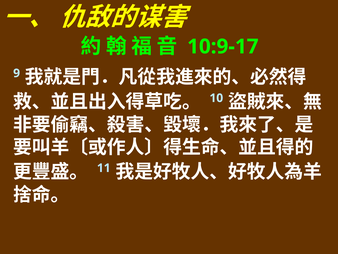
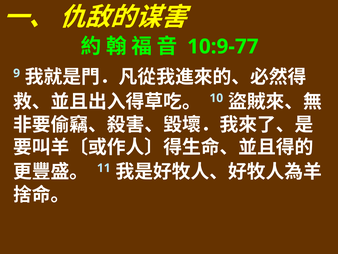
10:9-17: 10:9-17 -> 10:9-77 (223, 46)
